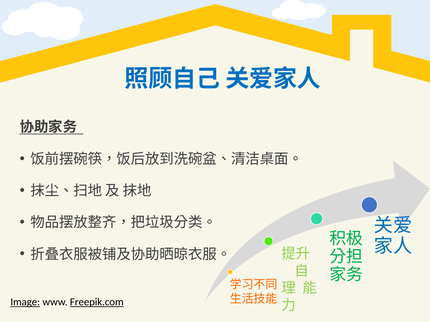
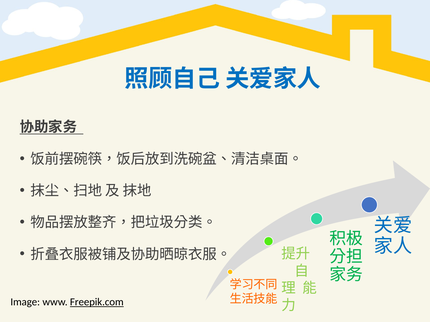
Image underline: present -> none (25, 302)
